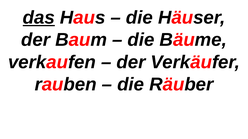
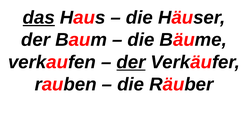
der underline: none -> present (131, 62)
